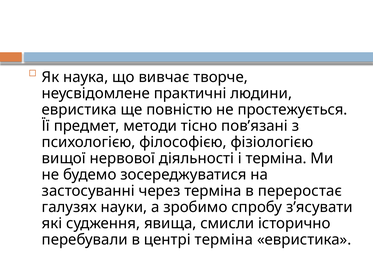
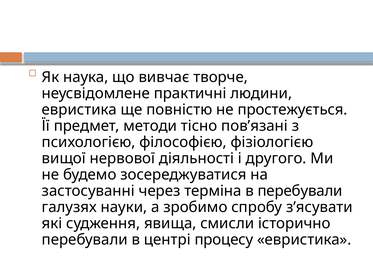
і терміна: терміна -> другого (276, 158)
в переростає: переростає -> перебували (300, 191)
центрі терміна: терміна -> процесу (224, 239)
